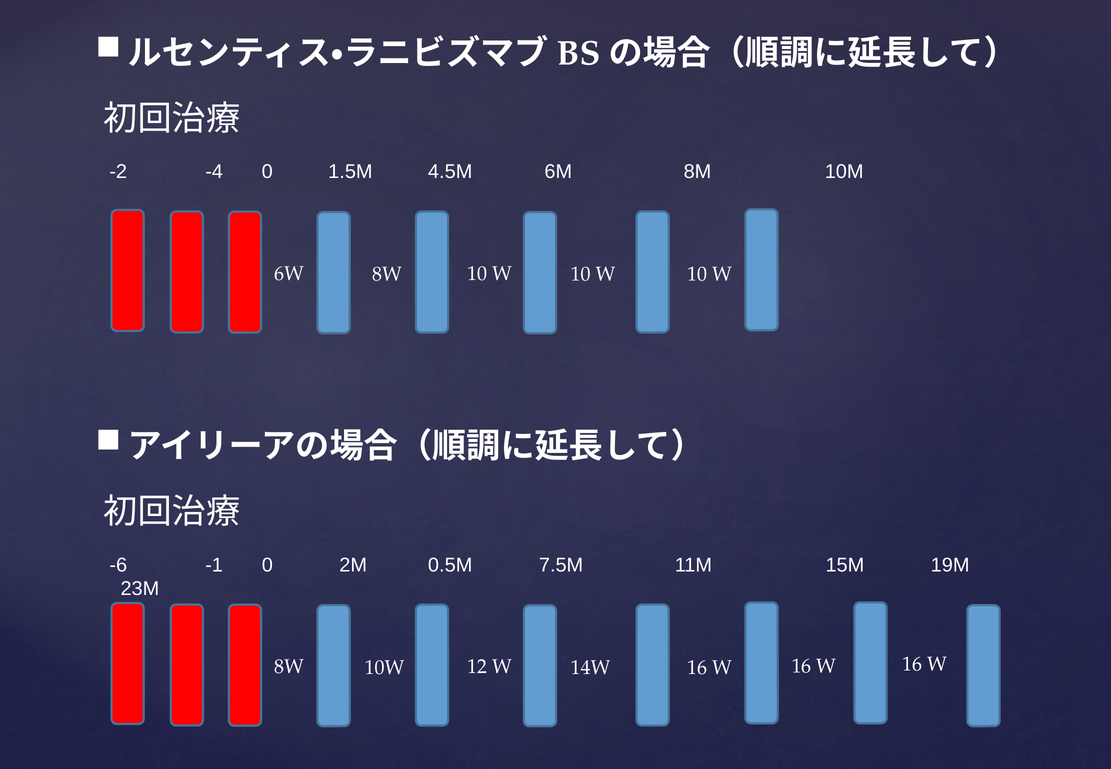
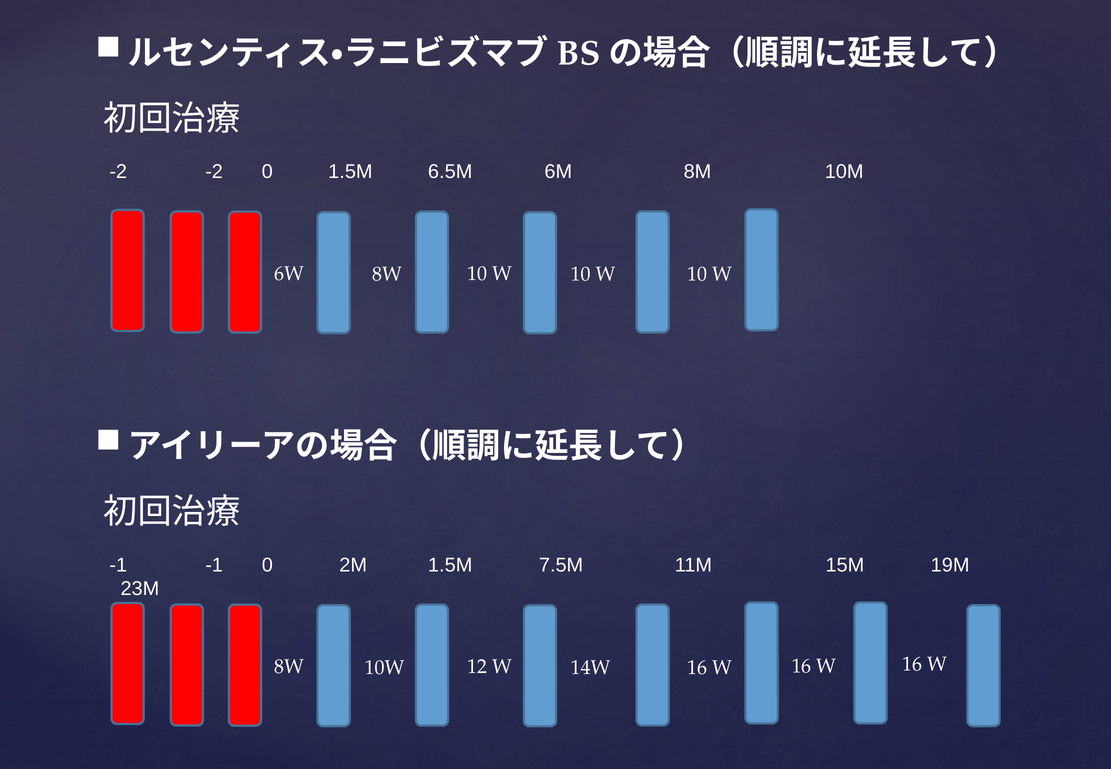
-2 -4: -4 -> -2 (214, 172)
4.5M: 4.5M -> 6.5M (450, 172)
-6: -6 -> -1 (118, 565)
2M 0.5M: 0.5M -> 1.5M (450, 565)
